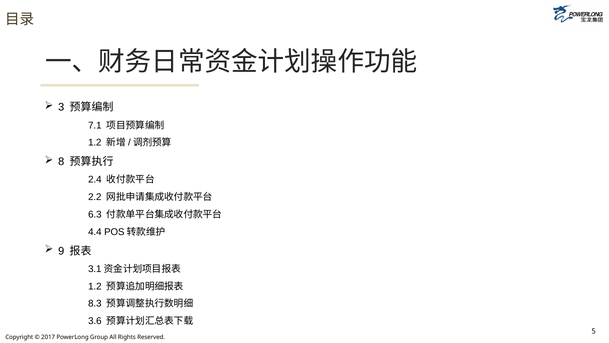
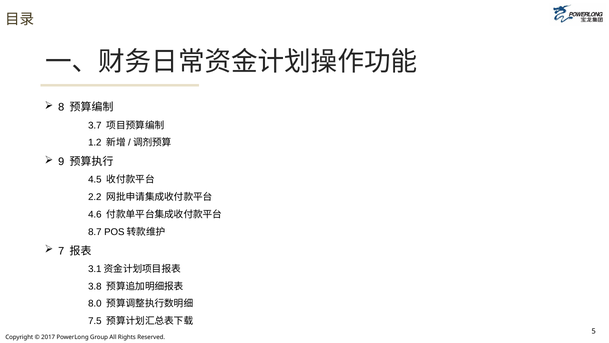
3: 3 -> 8 (61, 107)
7.1: 7.1 -> 3.7 (95, 125)
8: 8 -> 9 (61, 162)
2.4: 2.4 -> 4.5 (95, 180)
6.3: 6.3 -> 4.6 (95, 214)
4.4: 4.4 -> 8.7 (95, 232)
9: 9 -> 7 (61, 251)
1.2: 1.2 -> 3.8 (95, 286)
8.3: 8.3 -> 8.0 (95, 303)
3.6: 3.6 -> 7.5 (95, 321)
